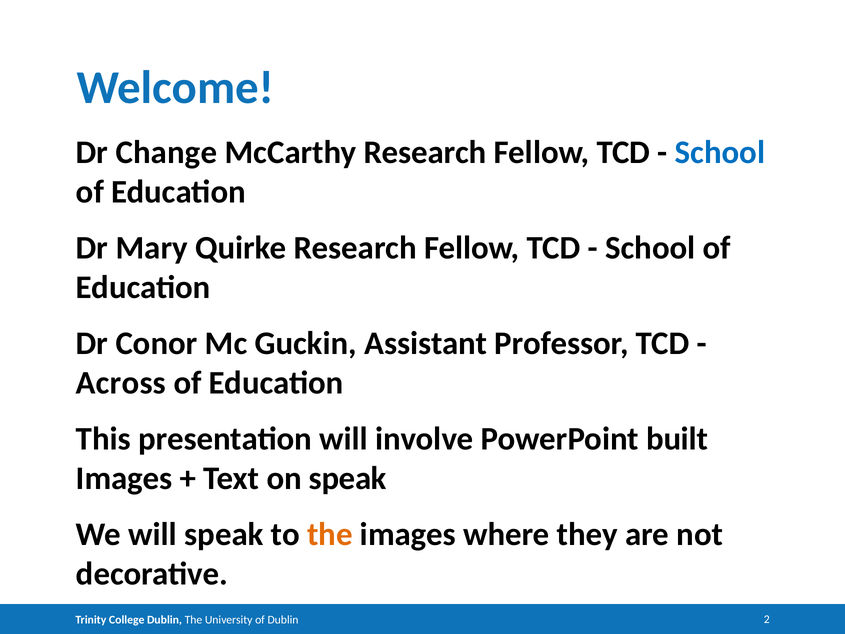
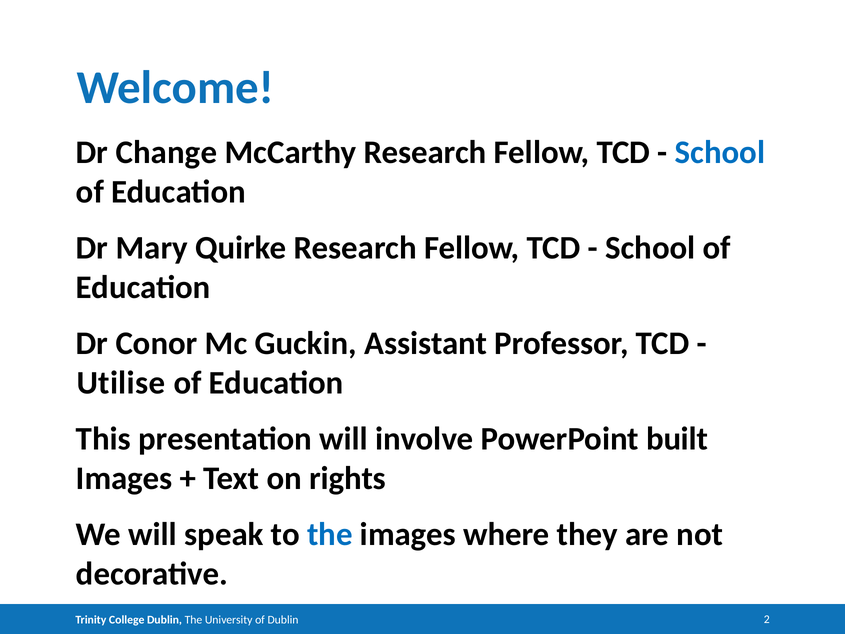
Across: Across -> Utilise (121, 383)
on speak: speak -> rights (348, 478)
the colour: orange -> blue (330, 534)
